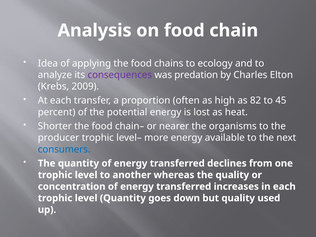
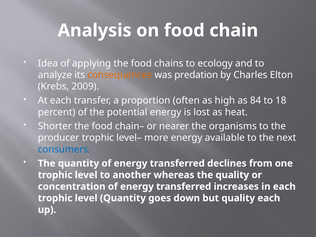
consequences colour: purple -> orange (120, 75)
82: 82 -> 84 (256, 101)
45: 45 -> 18 (281, 101)
quality used: used -> each (269, 198)
